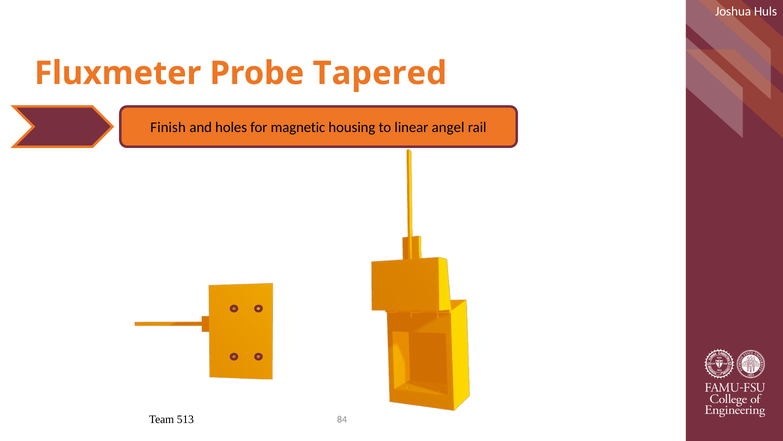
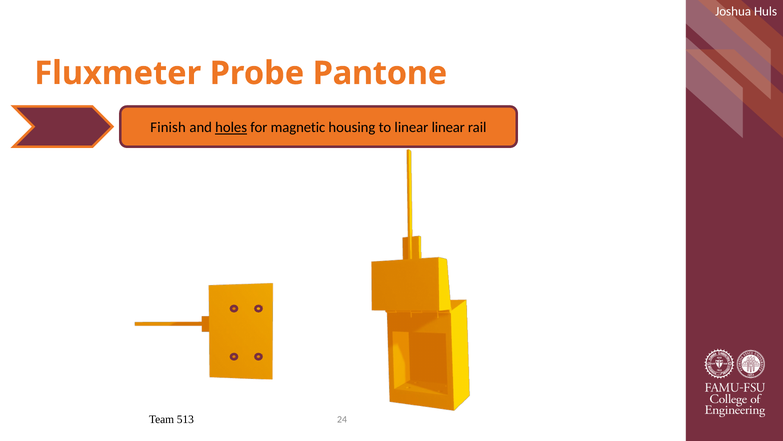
Tapered: Tapered -> Pantone (380, 73)
holes underline: none -> present (231, 127)
linear angel: angel -> linear (448, 127)
84: 84 -> 24 (342, 419)
